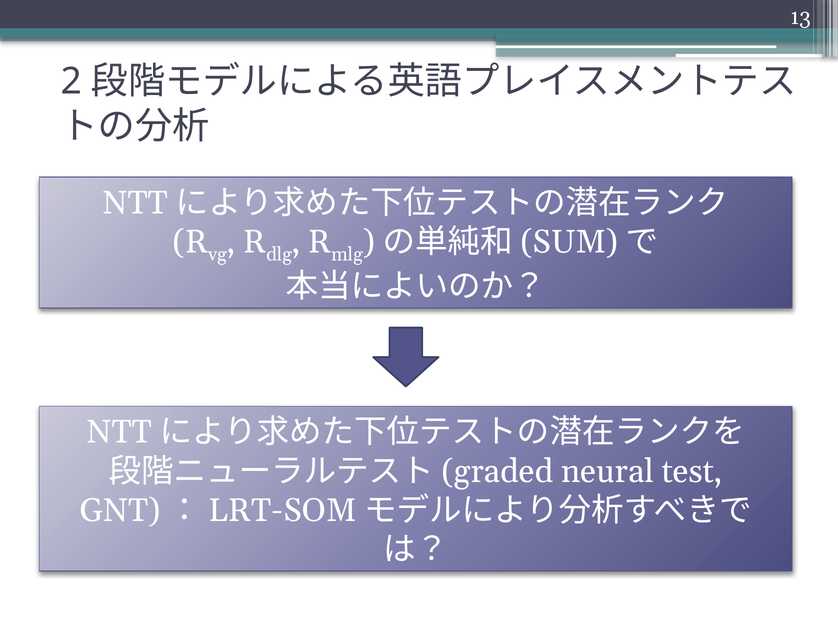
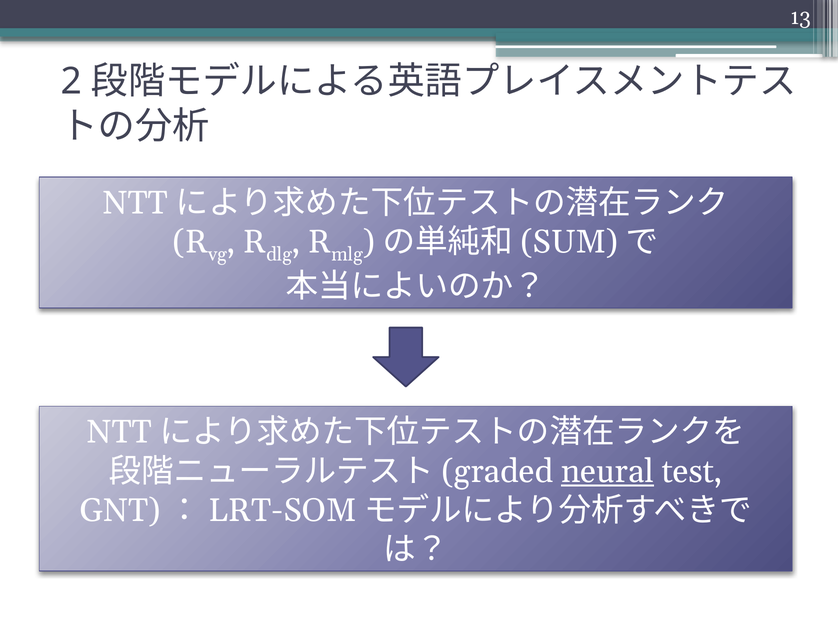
neural underline: none -> present (608, 471)
